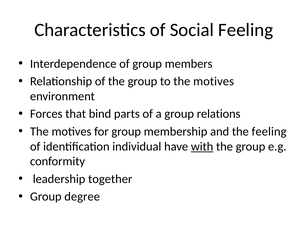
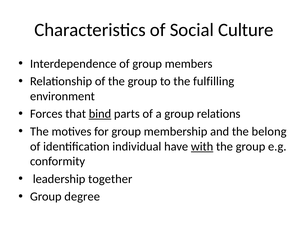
Social Feeling: Feeling -> Culture (246, 30)
to the motives: motives -> fulfilling (214, 81)
bind underline: none -> present (100, 114)
the feeling: feeling -> belong (269, 132)
